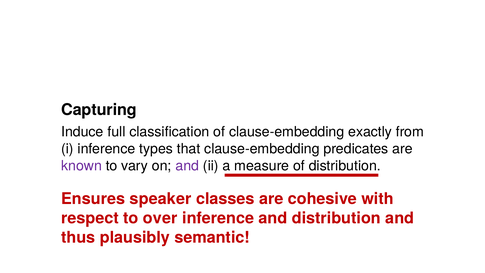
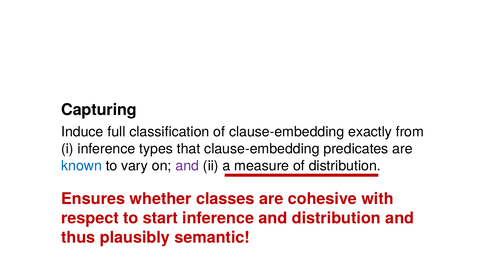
known colour: purple -> blue (82, 166)
speaker: speaker -> whether (161, 199)
over: over -> start (160, 218)
